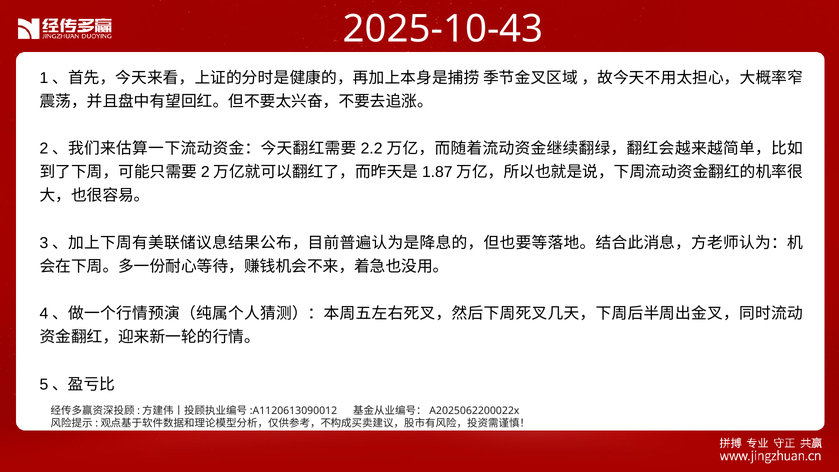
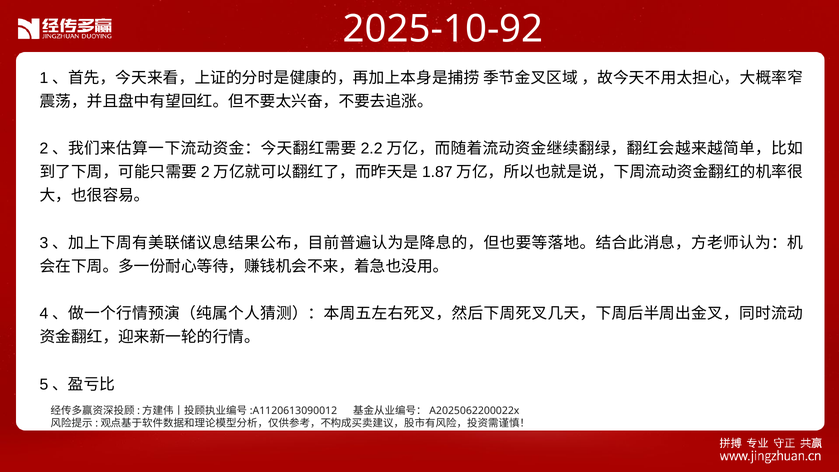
2025-10-43: 2025-10-43 -> 2025-10-92 (443, 29)
